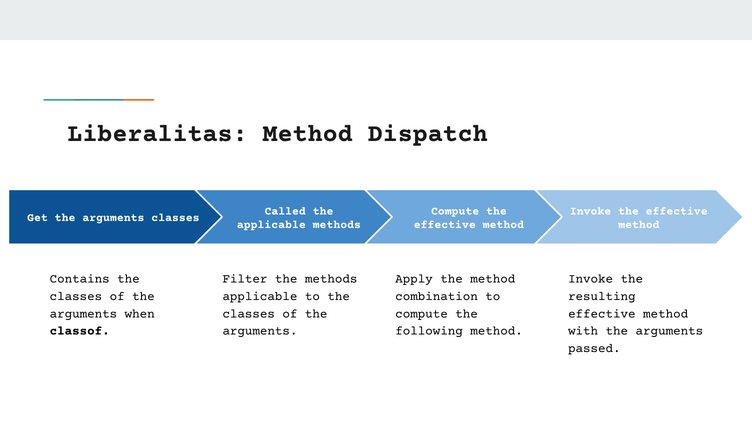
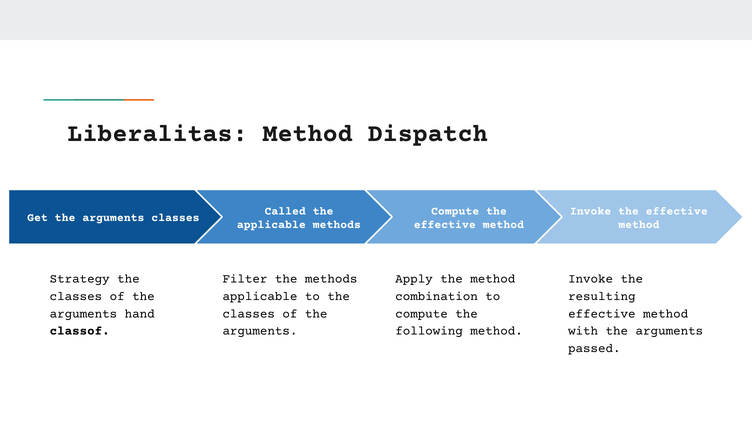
Contains: Contains -> Strategy (80, 279)
when: when -> hand (140, 313)
